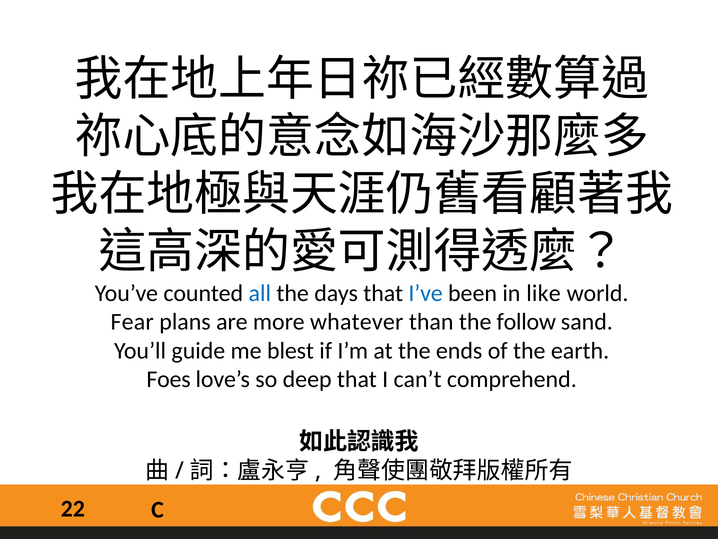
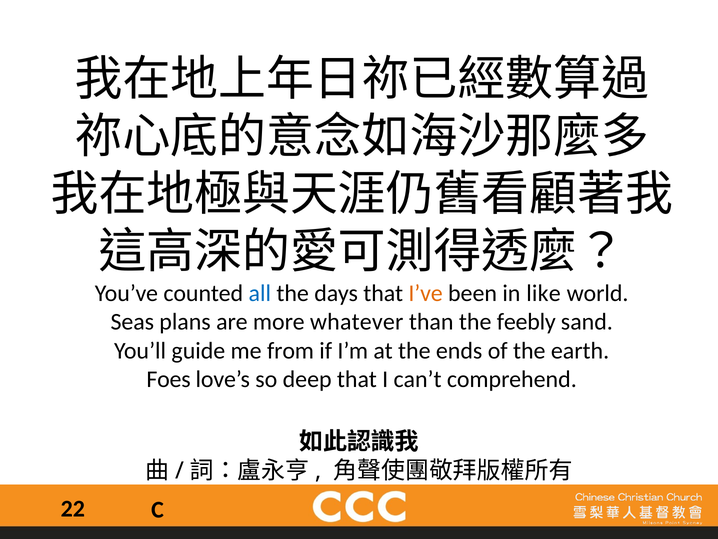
I’ve colour: blue -> orange (426, 293)
Fear: Fear -> Seas (132, 322)
follow: follow -> feebly (526, 322)
blest: blest -> from (291, 351)
